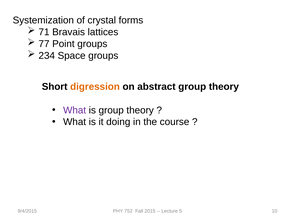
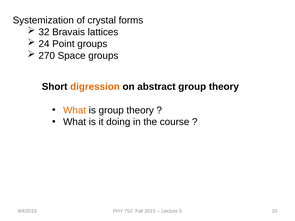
71: 71 -> 32 (44, 32)
77: 77 -> 24 (44, 44)
234: 234 -> 270 (47, 56)
What colour: purple -> orange (75, 110)
